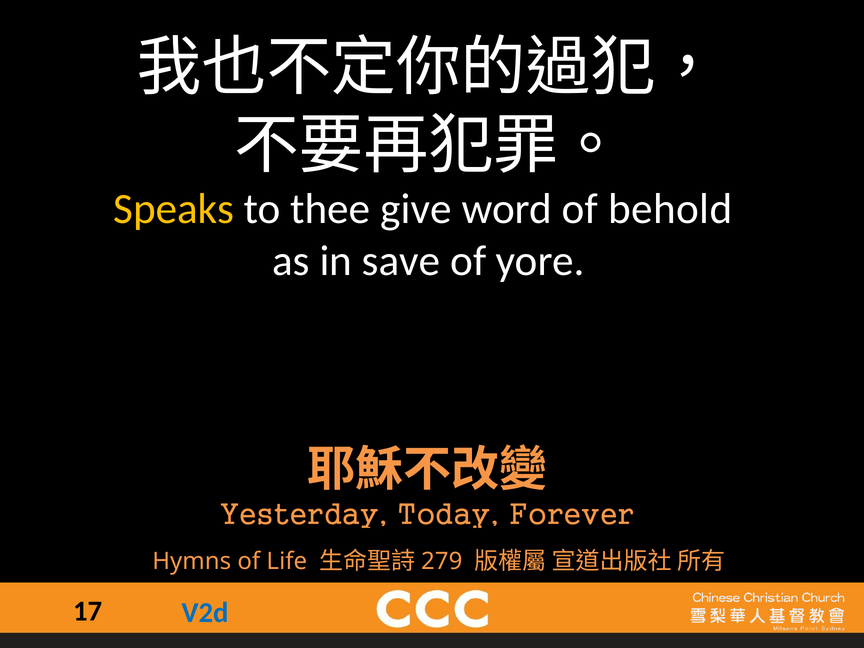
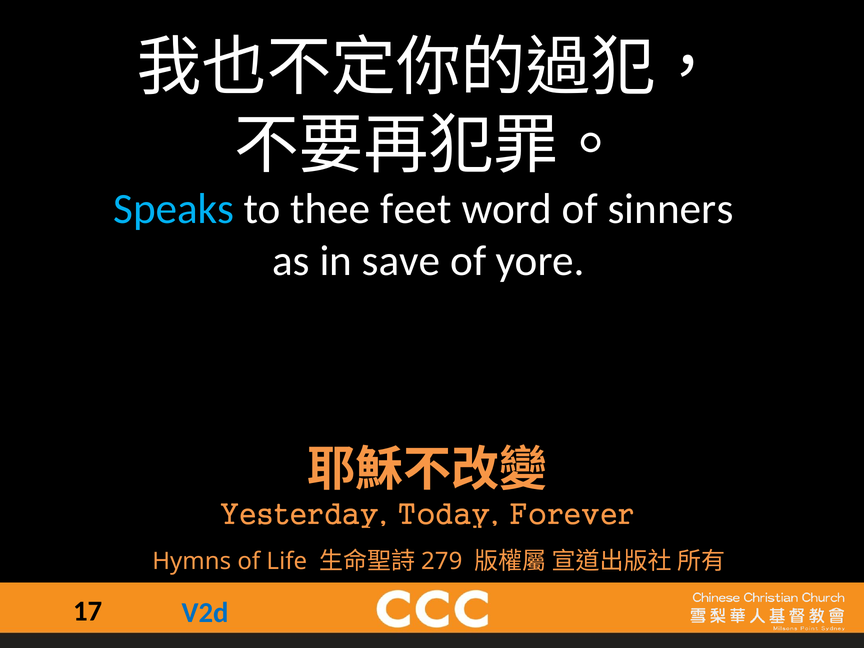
Speaks colour: yellow -> light blue (174, 209)
give: give -> feet (416, 209)
behold: behold -> sinners (670, 209)
